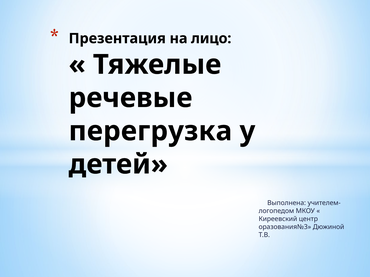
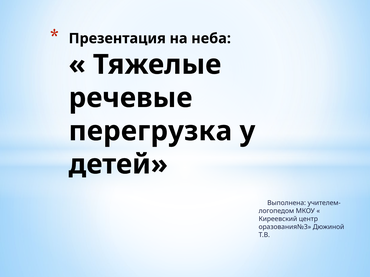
лицо: лицо -> неба (211, 39)
